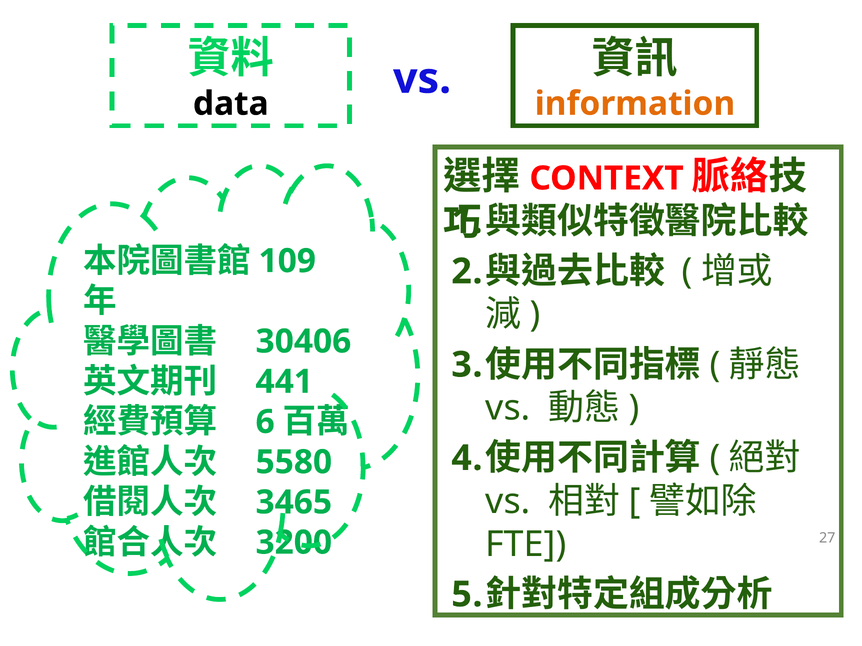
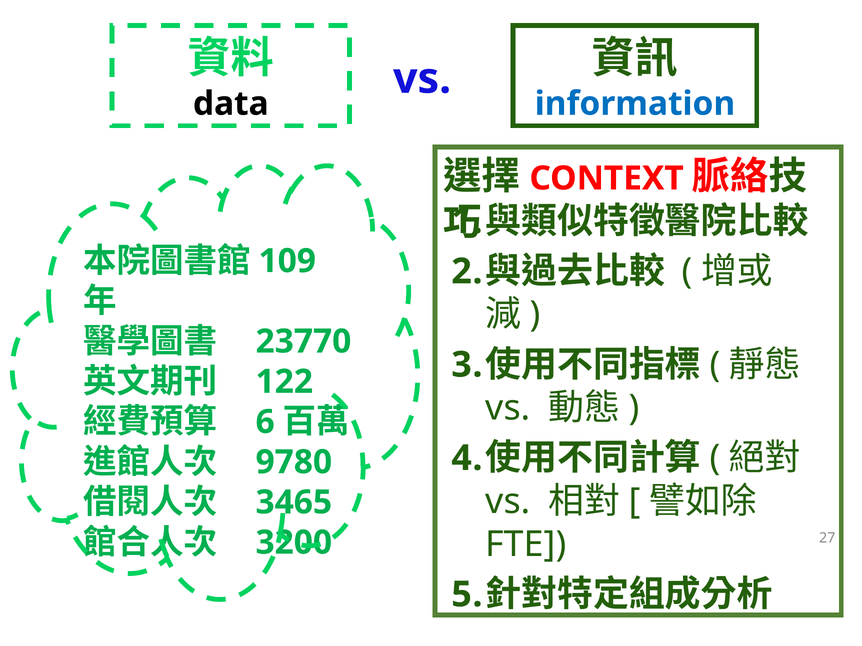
information colour: orange -> blue (635, 104)
30406: 30406 -> 23770 (303, 342)
441: 441 -> 122 (284, 382)
5580: 5580 -> 9780 (294, 462)
